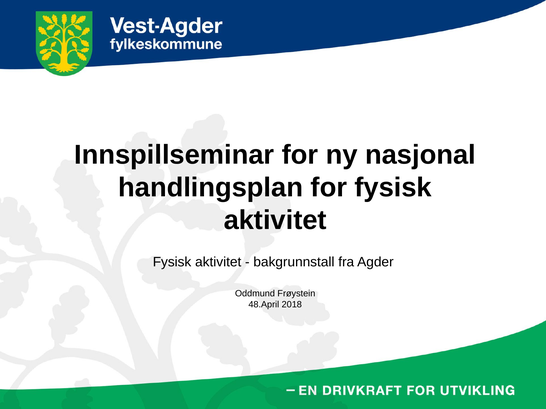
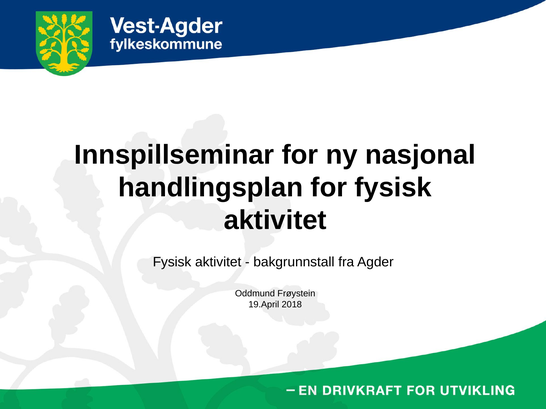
48.April: 48.April -> 19.April (264, 305)
